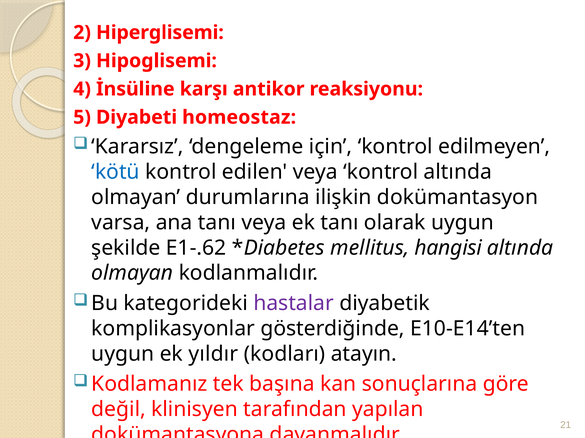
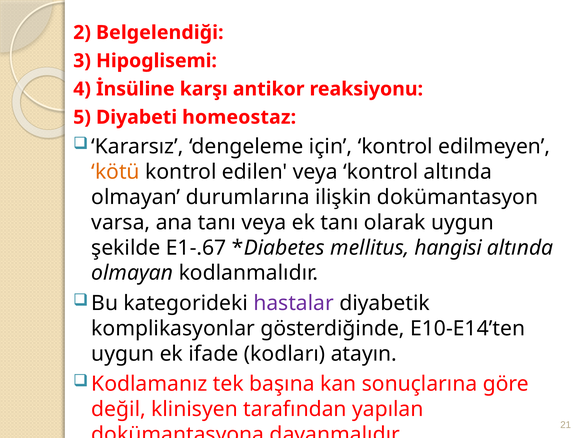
Hiperglisemi: Hiperglisemi -> Belgelendiği (160, 33)
kötü colour: blue -> orange (116, 172)
E1-.62: E1-.62 -> E1-.67 (196, 248)
yıldır: yıldır -> ifade (213, 354)
